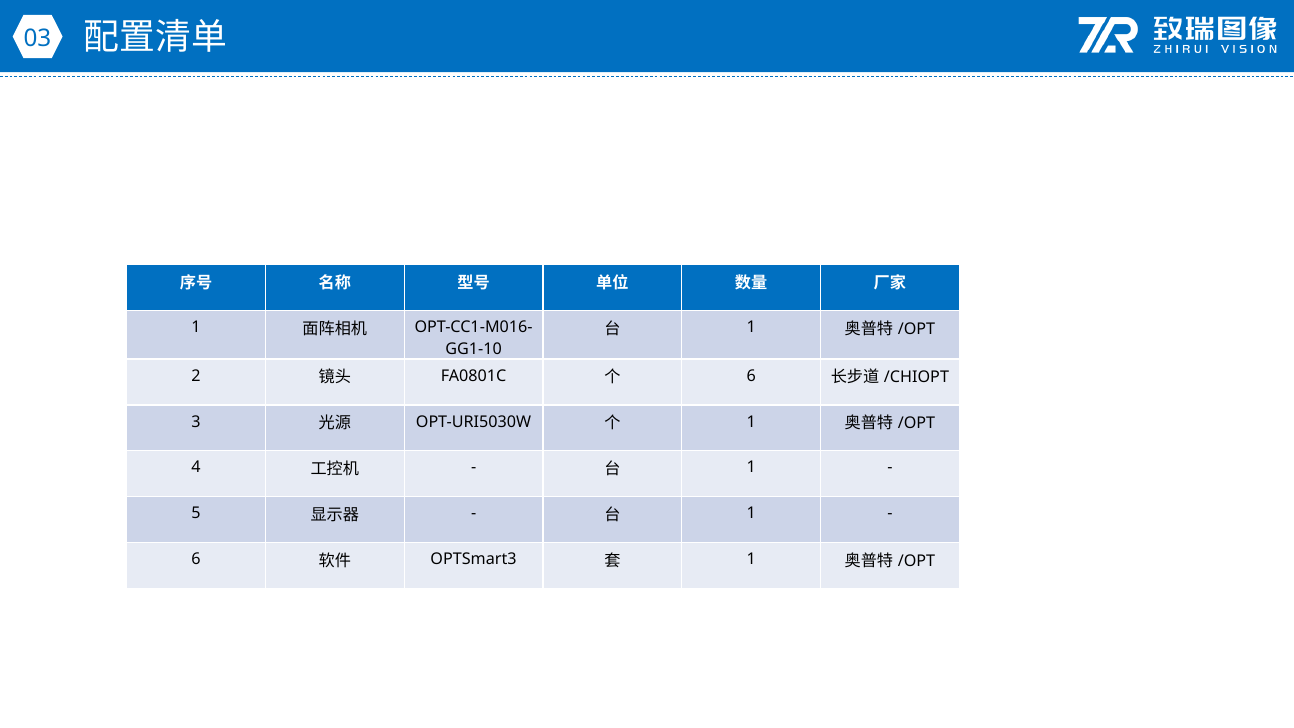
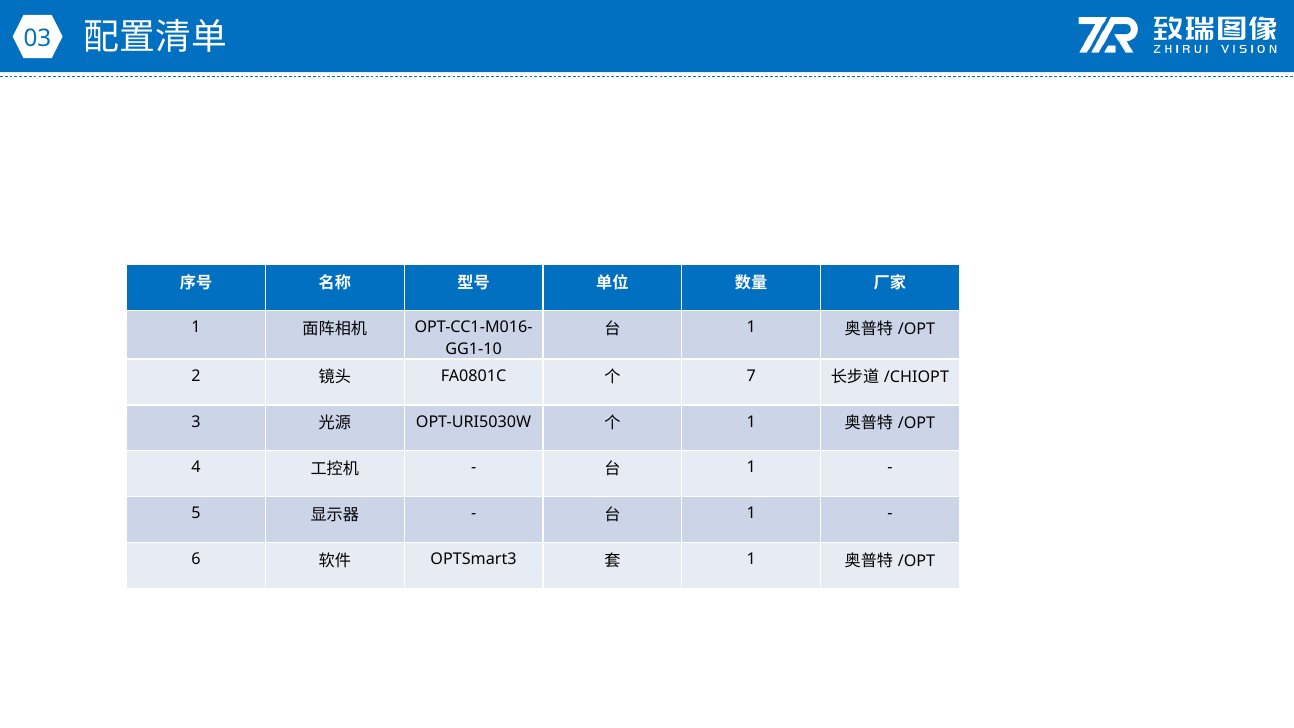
6: 6 -> 7 (751, 376)
